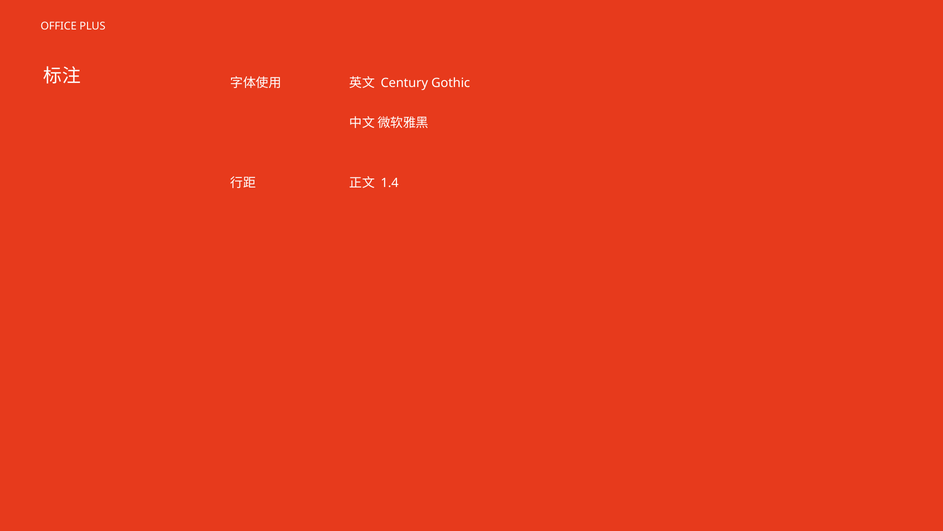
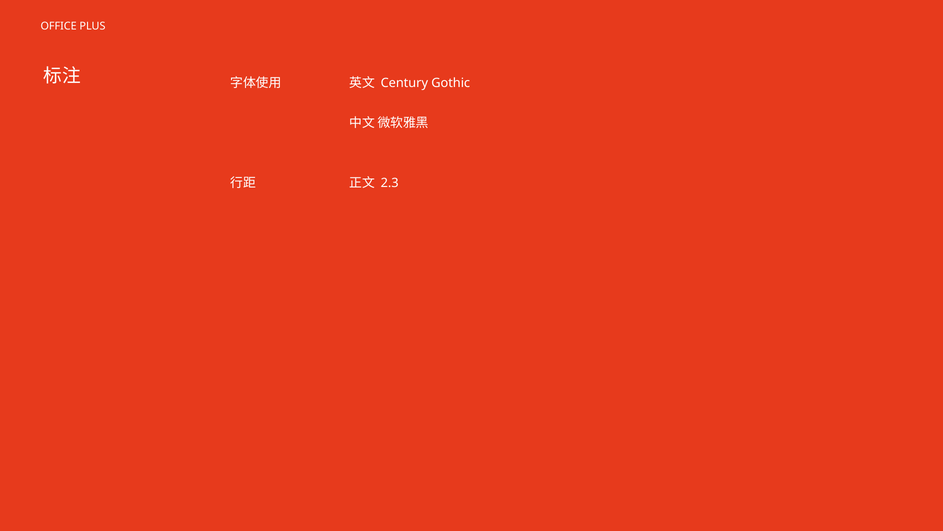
1.4: 1.4 -> 2.3 (390, 183)
